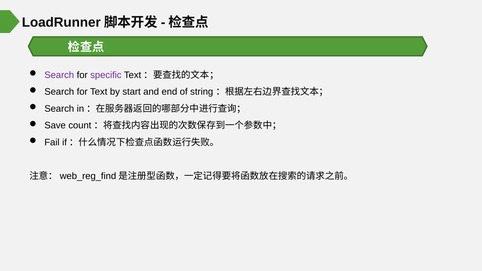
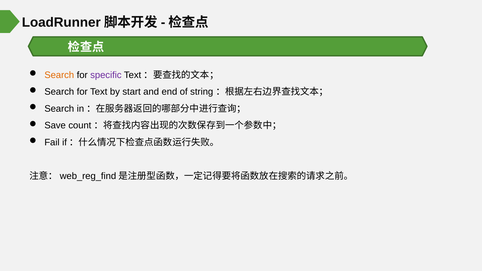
Search colour: purple -> orange (59, 75)
